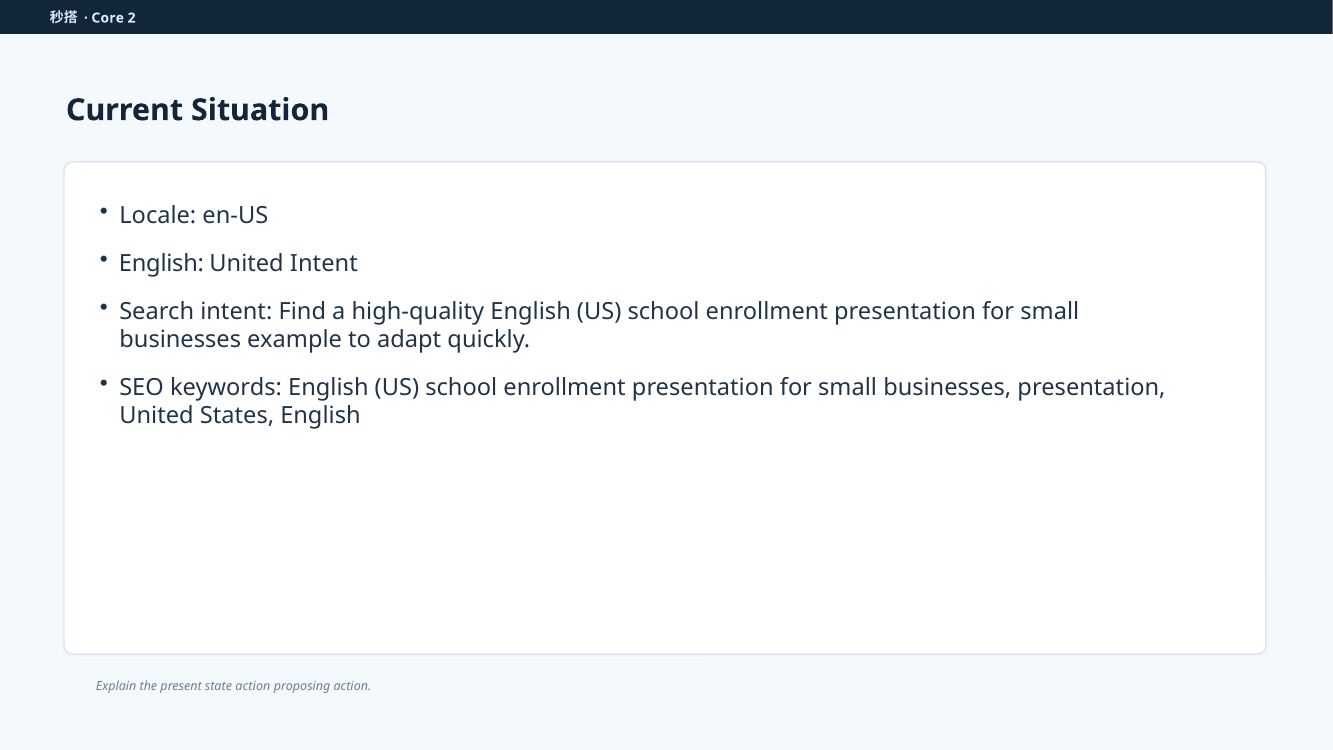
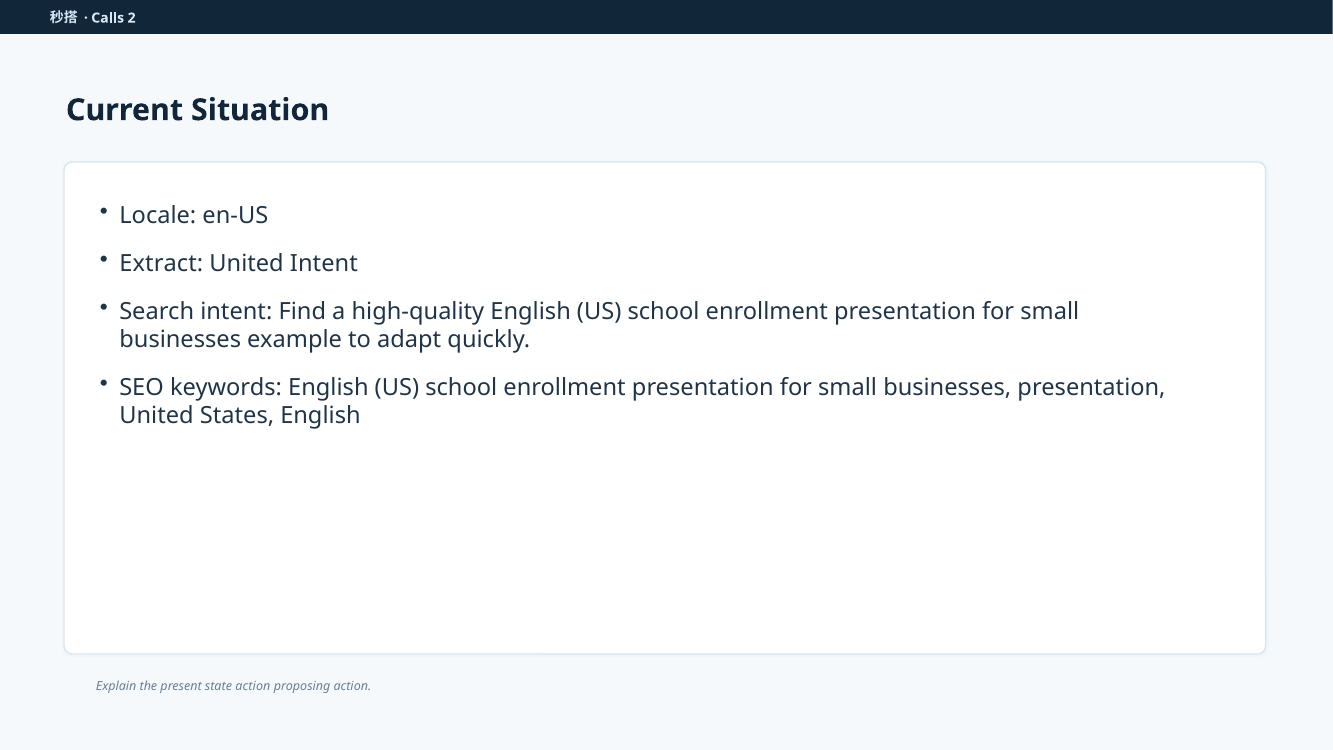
Core: Core -> Calls (108, 18)
English: English -> Extract (161, 264)
